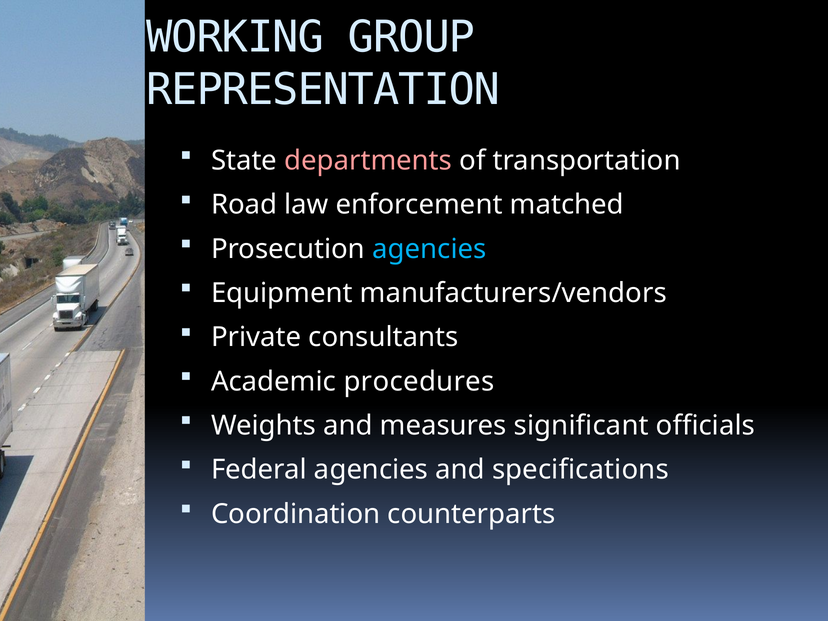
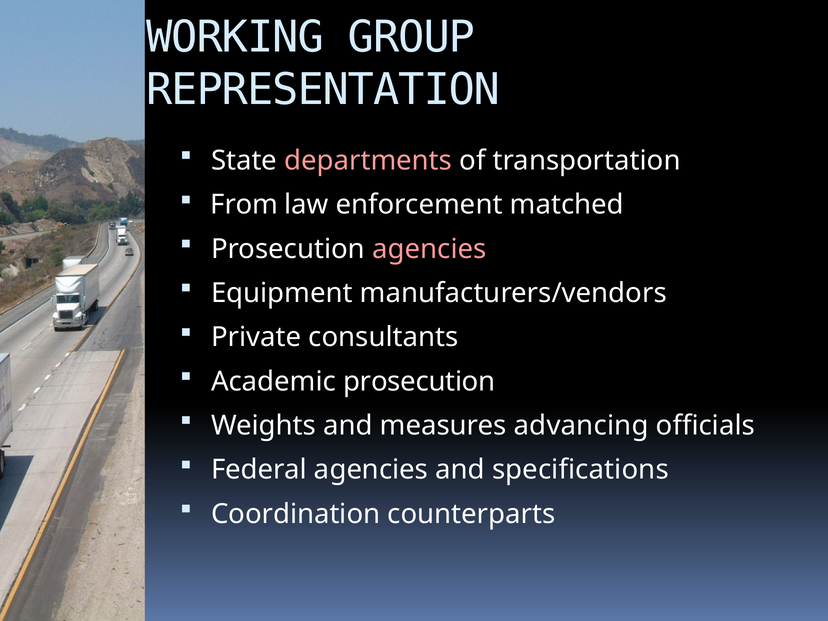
Road: Road -> From (244, 205)
agencies colour: light blue -> pink (429, 249)
Academic procedures: procedures -> prosecution (419, 381)
significant: significant -> advancing (581, 426)
